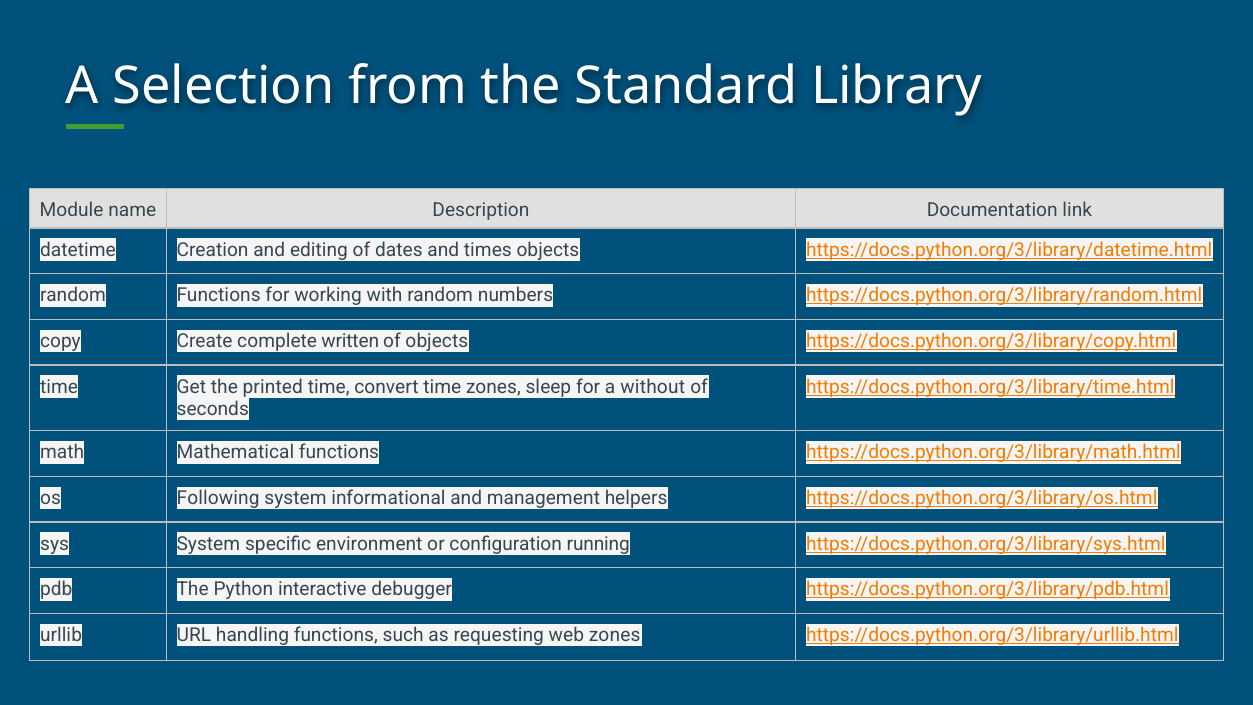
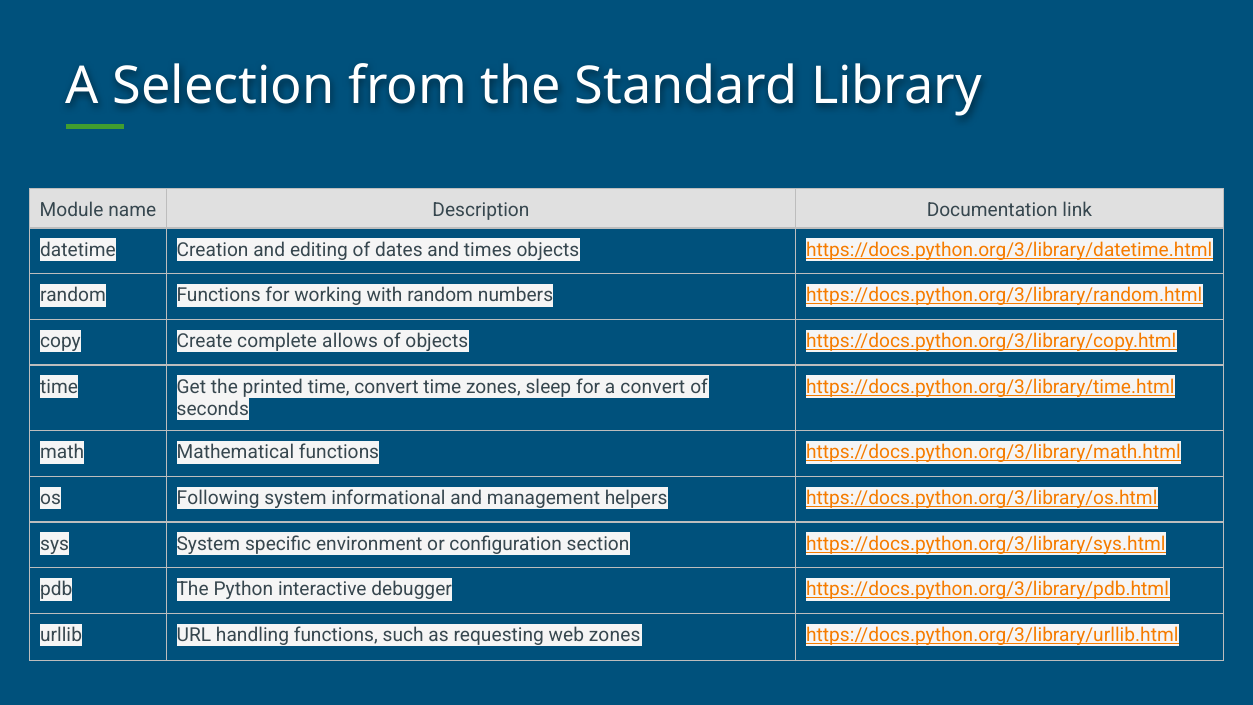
written: written -> allows (350, 341)
a without: without -> convert (653, 387)
running: running -> section (598, 544)
